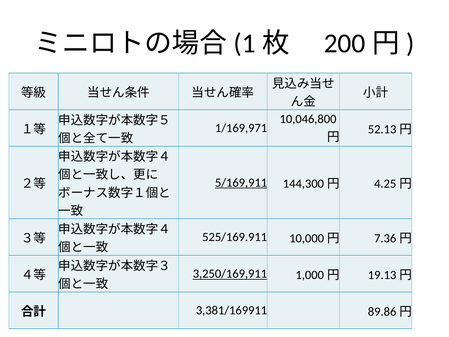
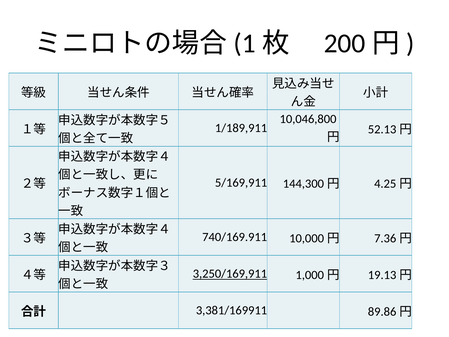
1/169,971: 1/169,971 -> 1/189,911 (241, 128)
5/169,911 underline: present -> none (241, 182)
525/169.911: 525/169.911 -> 740/169.911 (235, 237)
